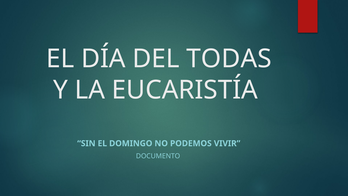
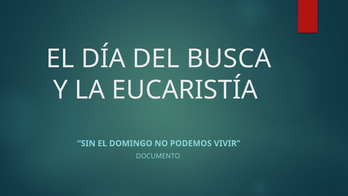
TODAS: TODAS -> BUSCA (229, 59)
